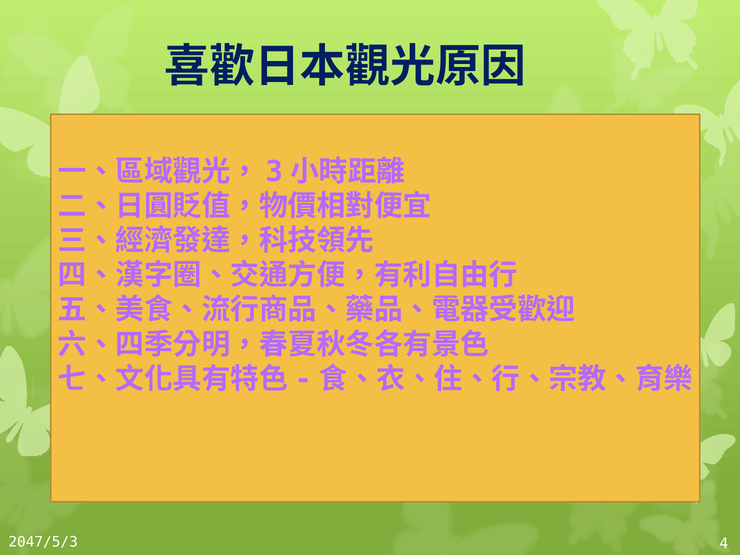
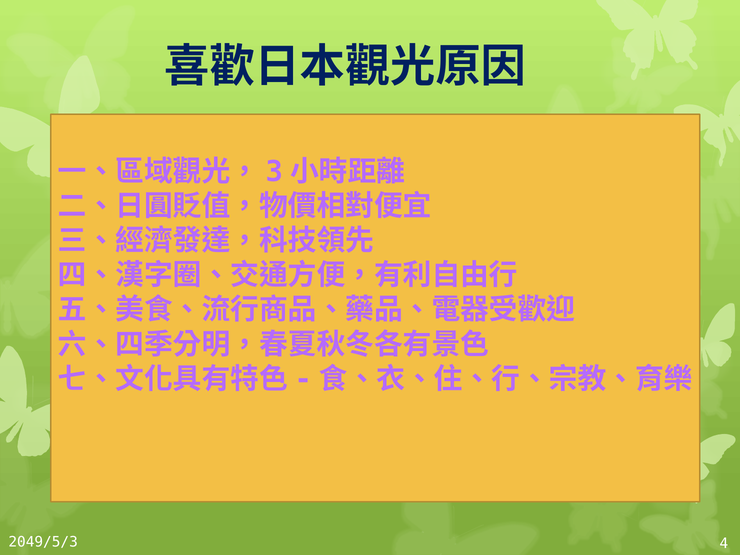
2047/5/3: 2047/5/3 -> 2049/5/3 (43, 542)
